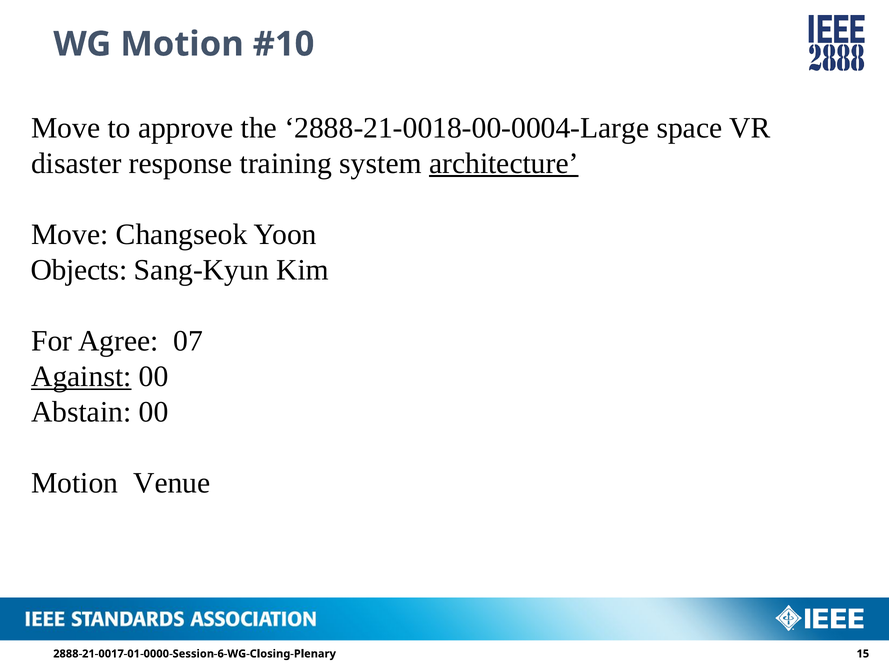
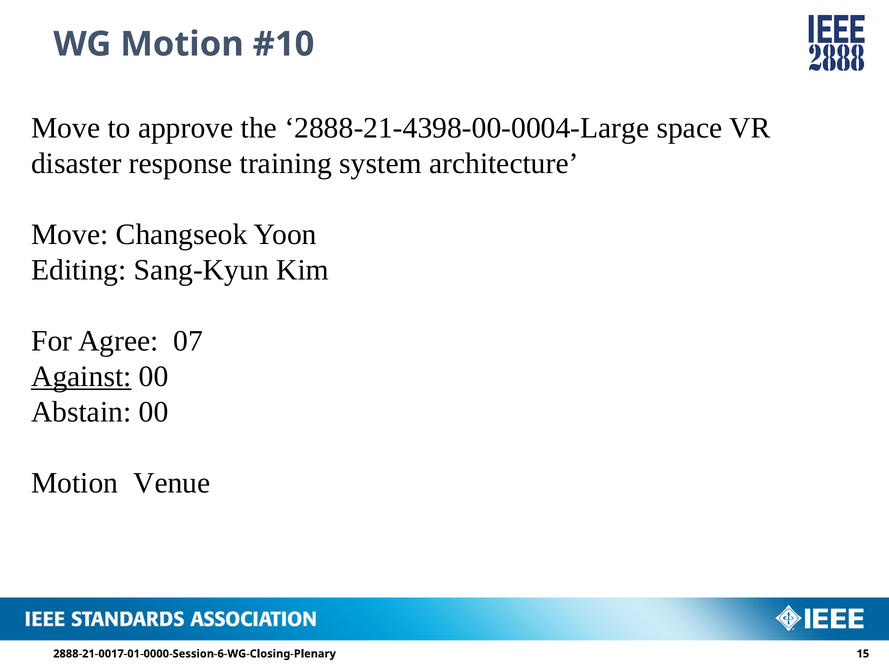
2888-21-0018-00-0004-Large: 2888-21-0018-00-0004-Large -> 2888-21-4398-00-0004-Large (467, 128)
architecture underline: present -> none (504, 164)
Objects: Objects -> Editing (79, 270)
